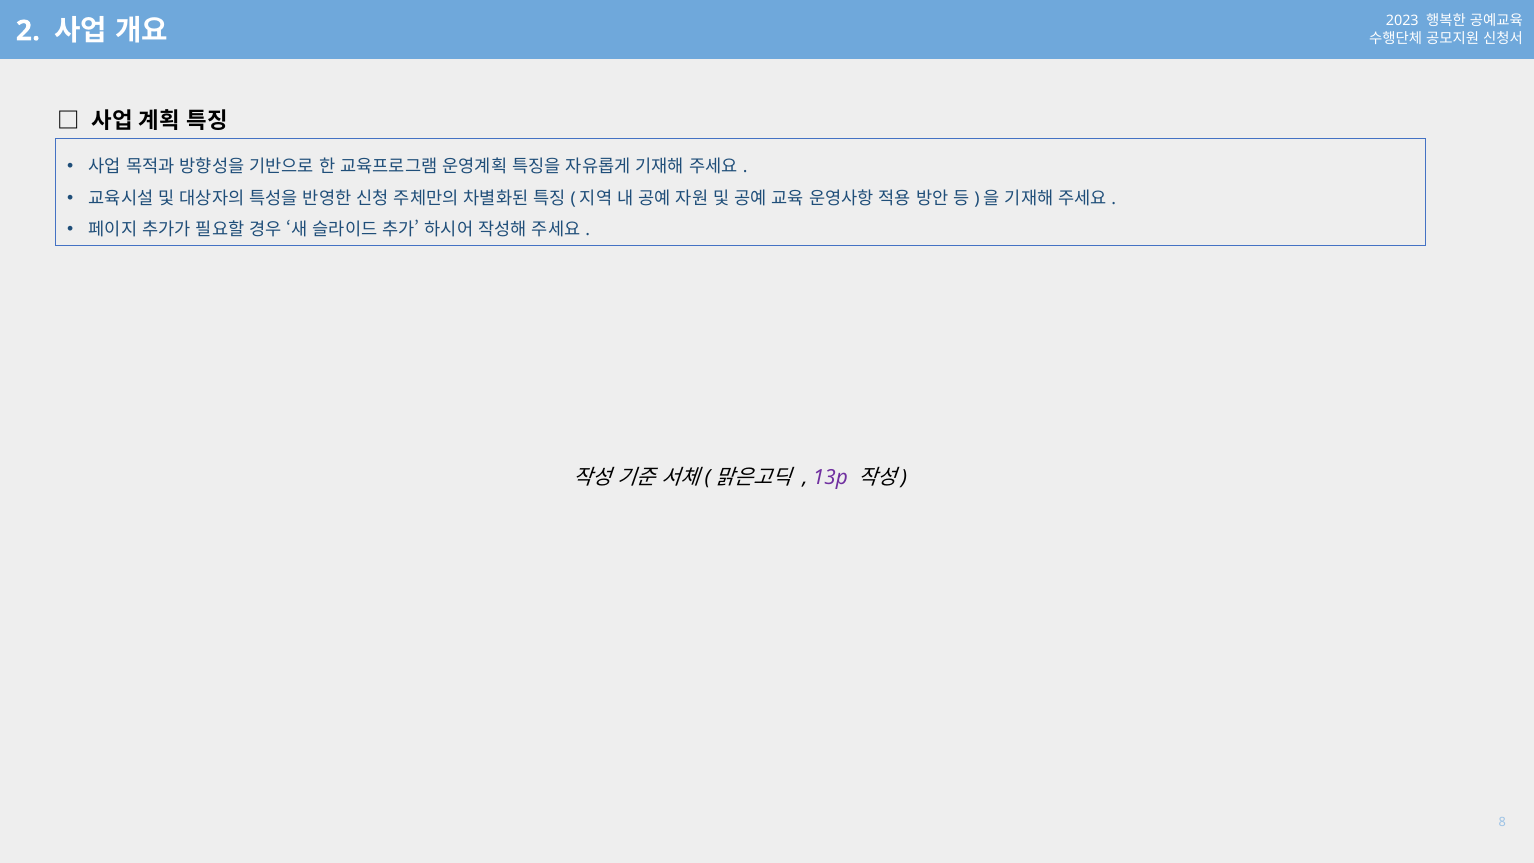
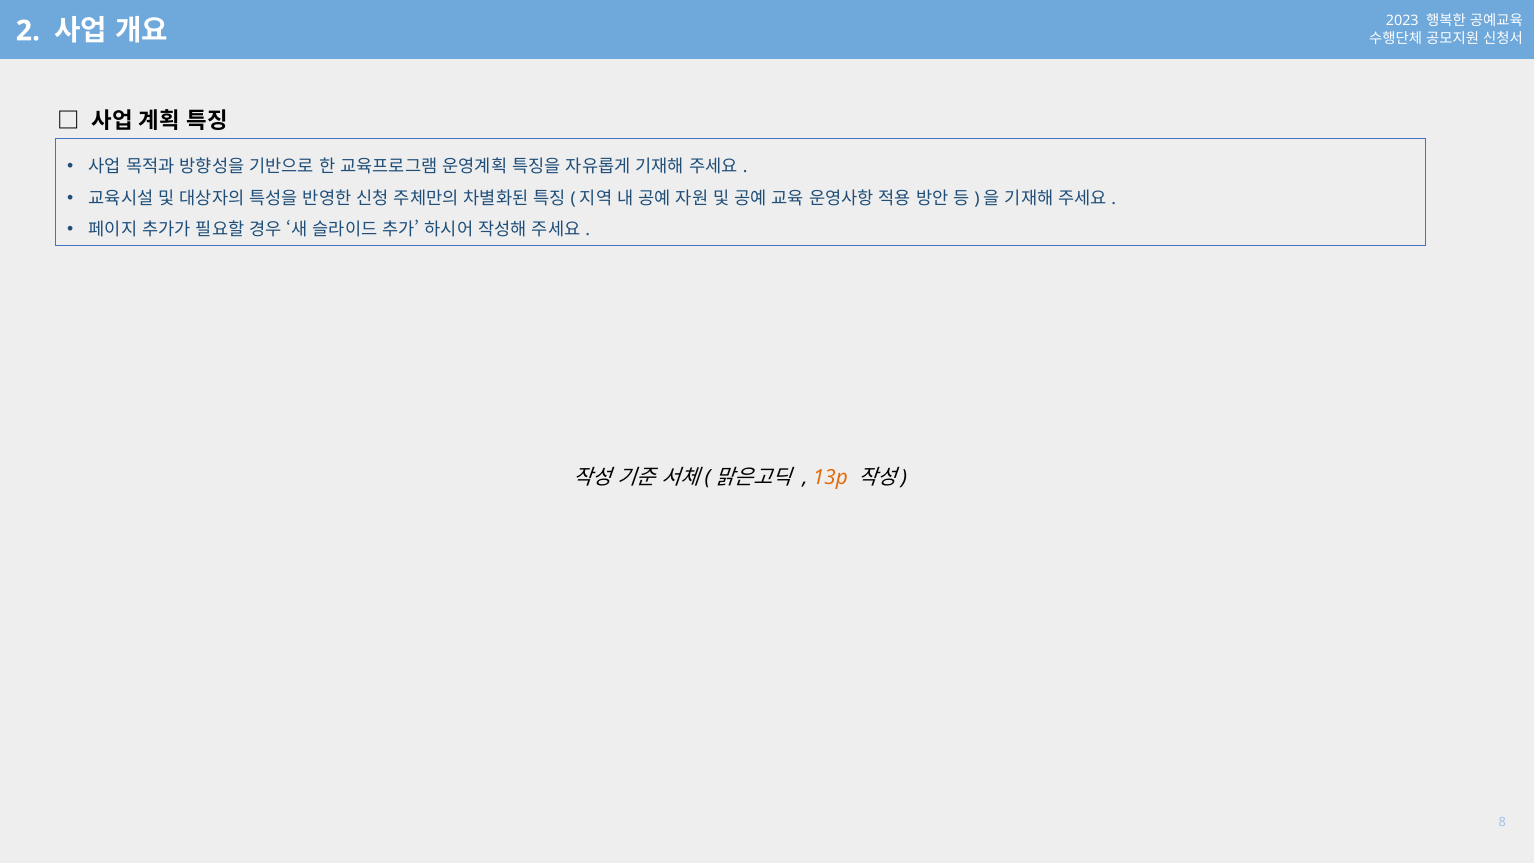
13p colour: purple -> orange (830, 478)
